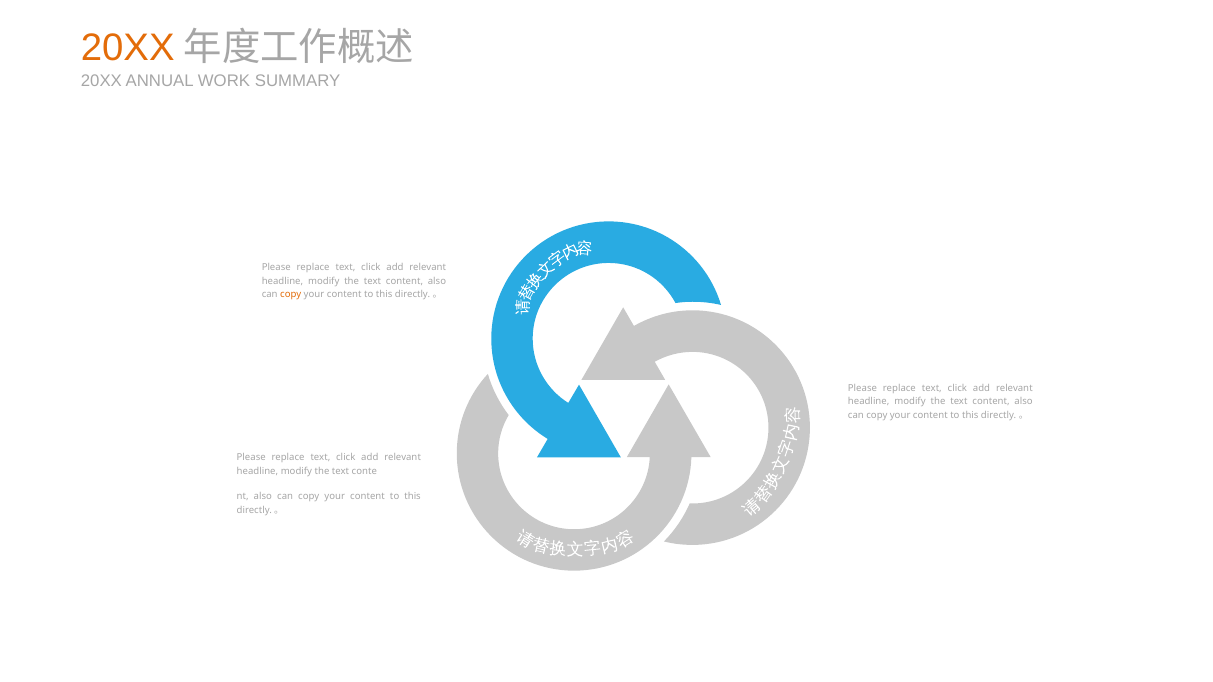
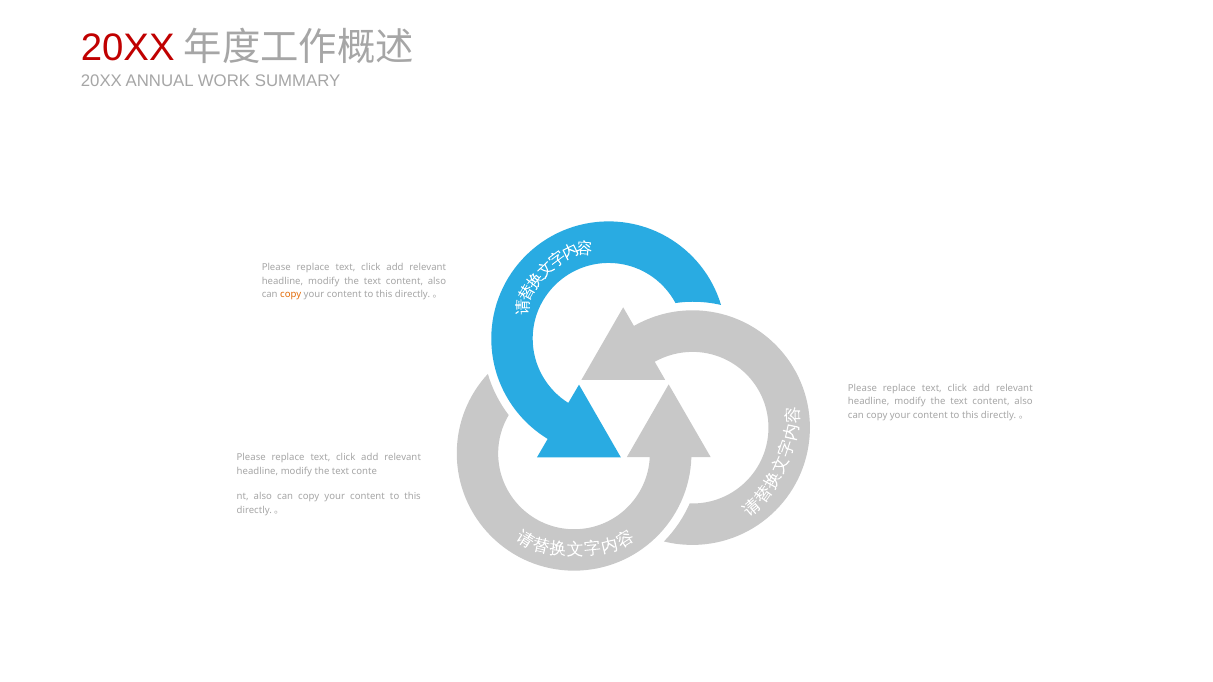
20XX colour: orange -> red (128, 48)
